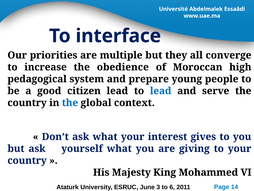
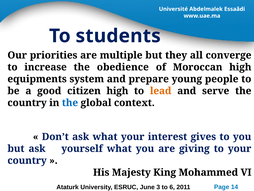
interface: interface -> students (118, 36)
pedagogical: pedagogical -> equipments (37, 79)
citizen lead: lead -> high (117, 91)
lead colour: blue -> orange (161, 91)
